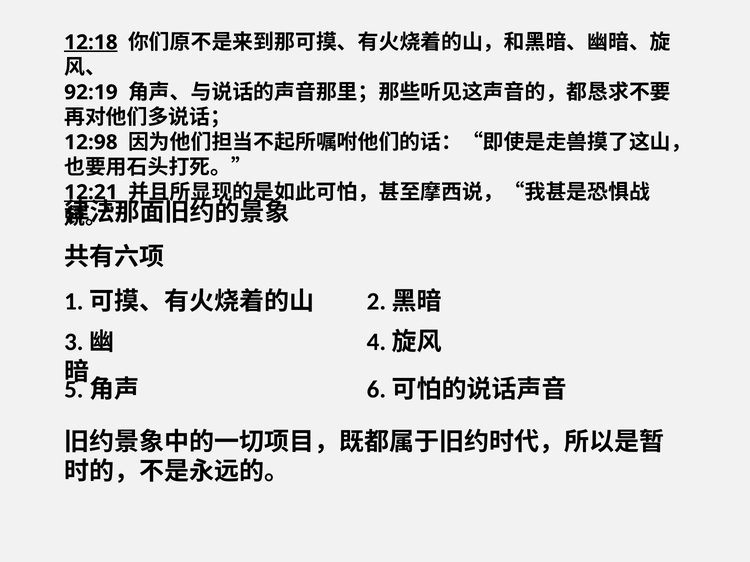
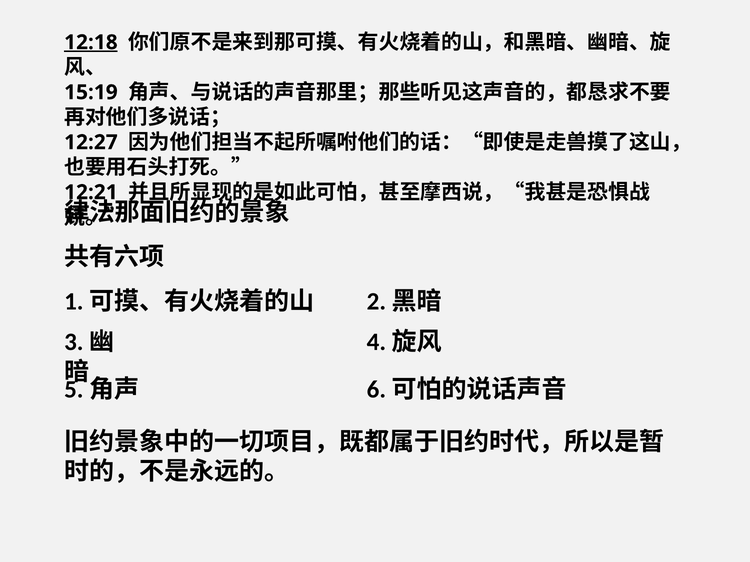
92:19: 92:19 -> 15:19 (91, 92)
12:98: 12:98 -> 12:27 (91, 142)
12:21 underline: present -> none (91, 192)
